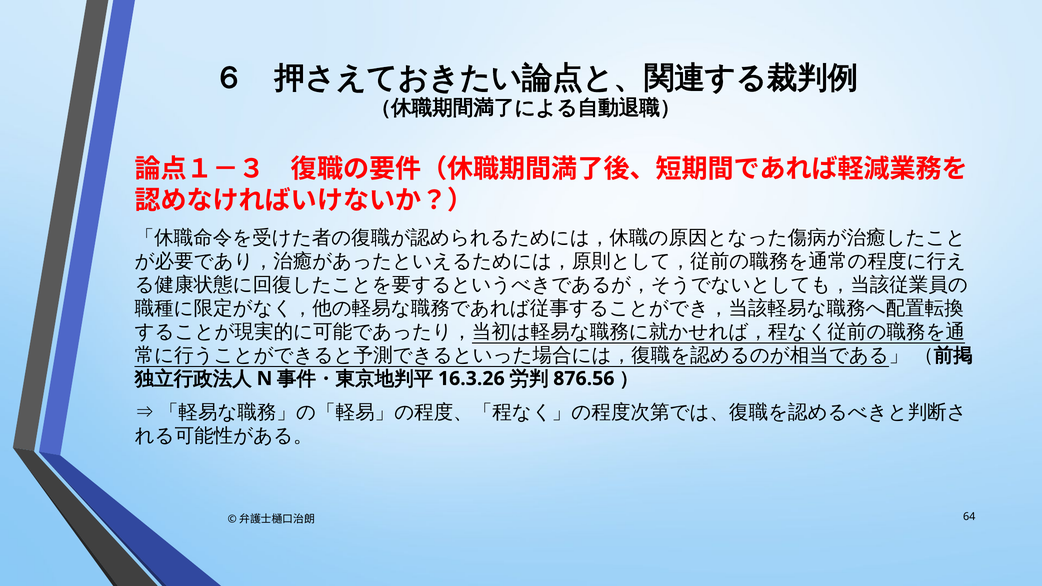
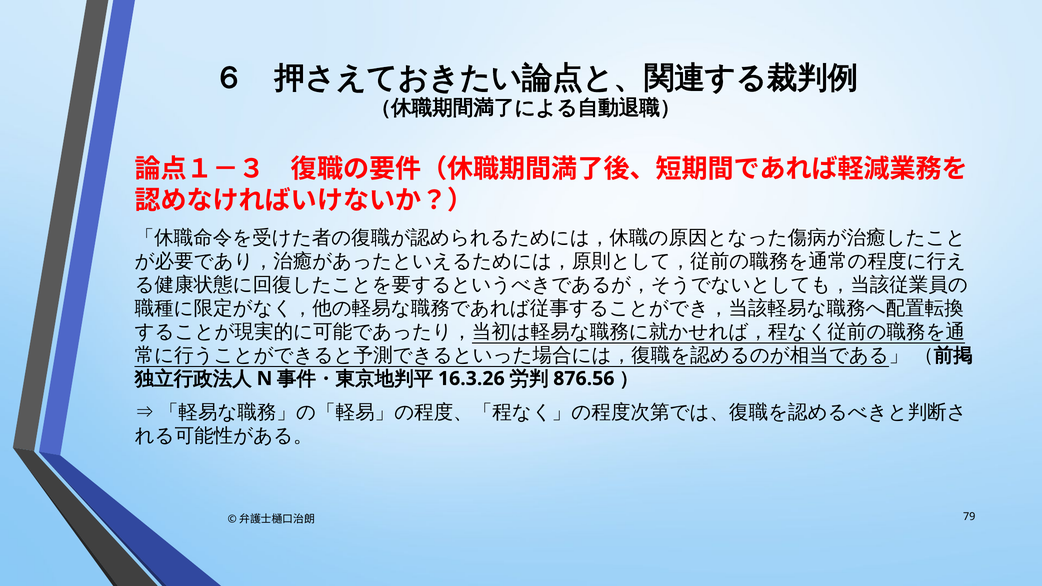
64: 64 -> 79 (969, 517)
